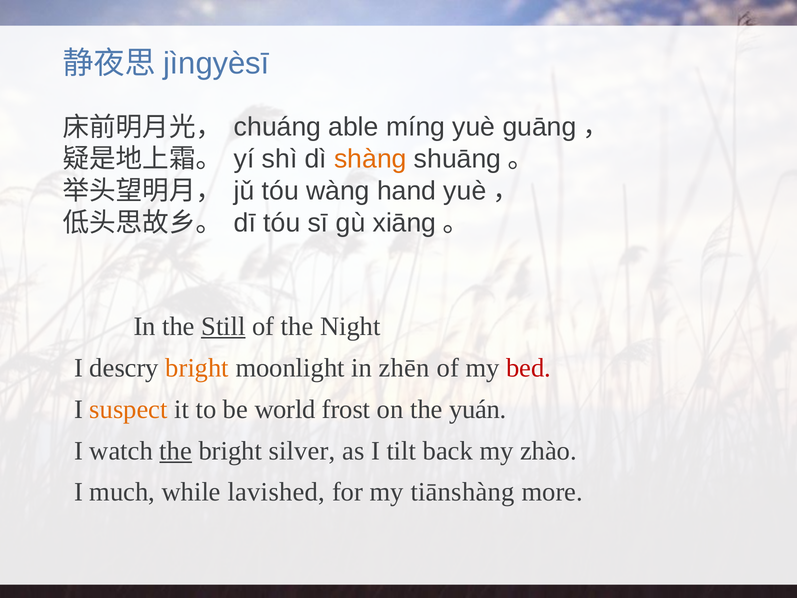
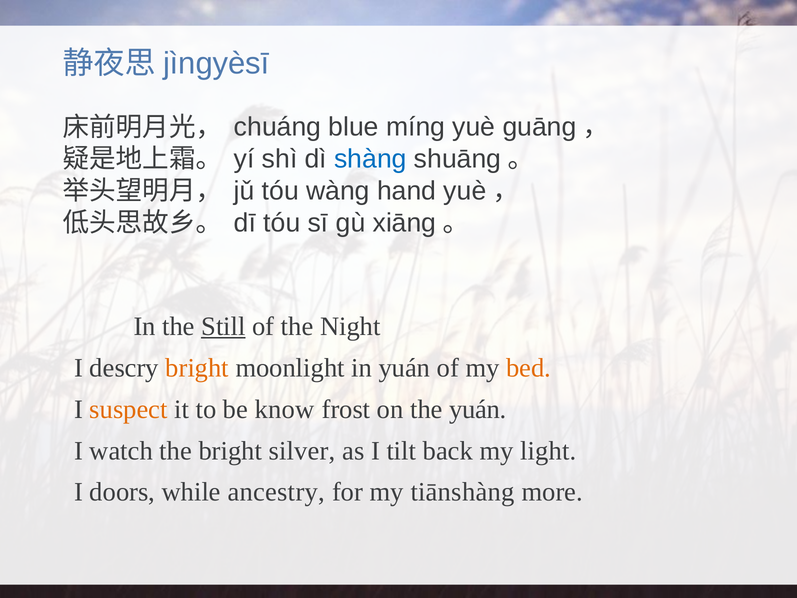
able: able -> blue (354, 127)
shàng colour: orange -> blue (370, 159)
in zhēn: zhēn -> yuán (404, 368)
bed colour: red -> orange (529, 368)
world: world -> know (285, 409)
the underline: present -> none (176, 451)
zhào: zhào -> light (548, 451)
much: much -> doors (122, 492)
lavished: lavished -> ancestry (276, 492)
